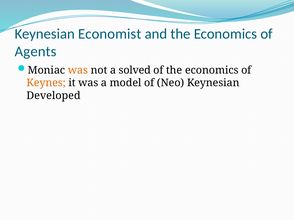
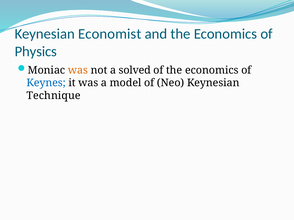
Agents: Agents -> Physics (36, 52)
Keynes colour: orange -> blue (46, 83)
Developed: Developed -> Technique (54, 96)
